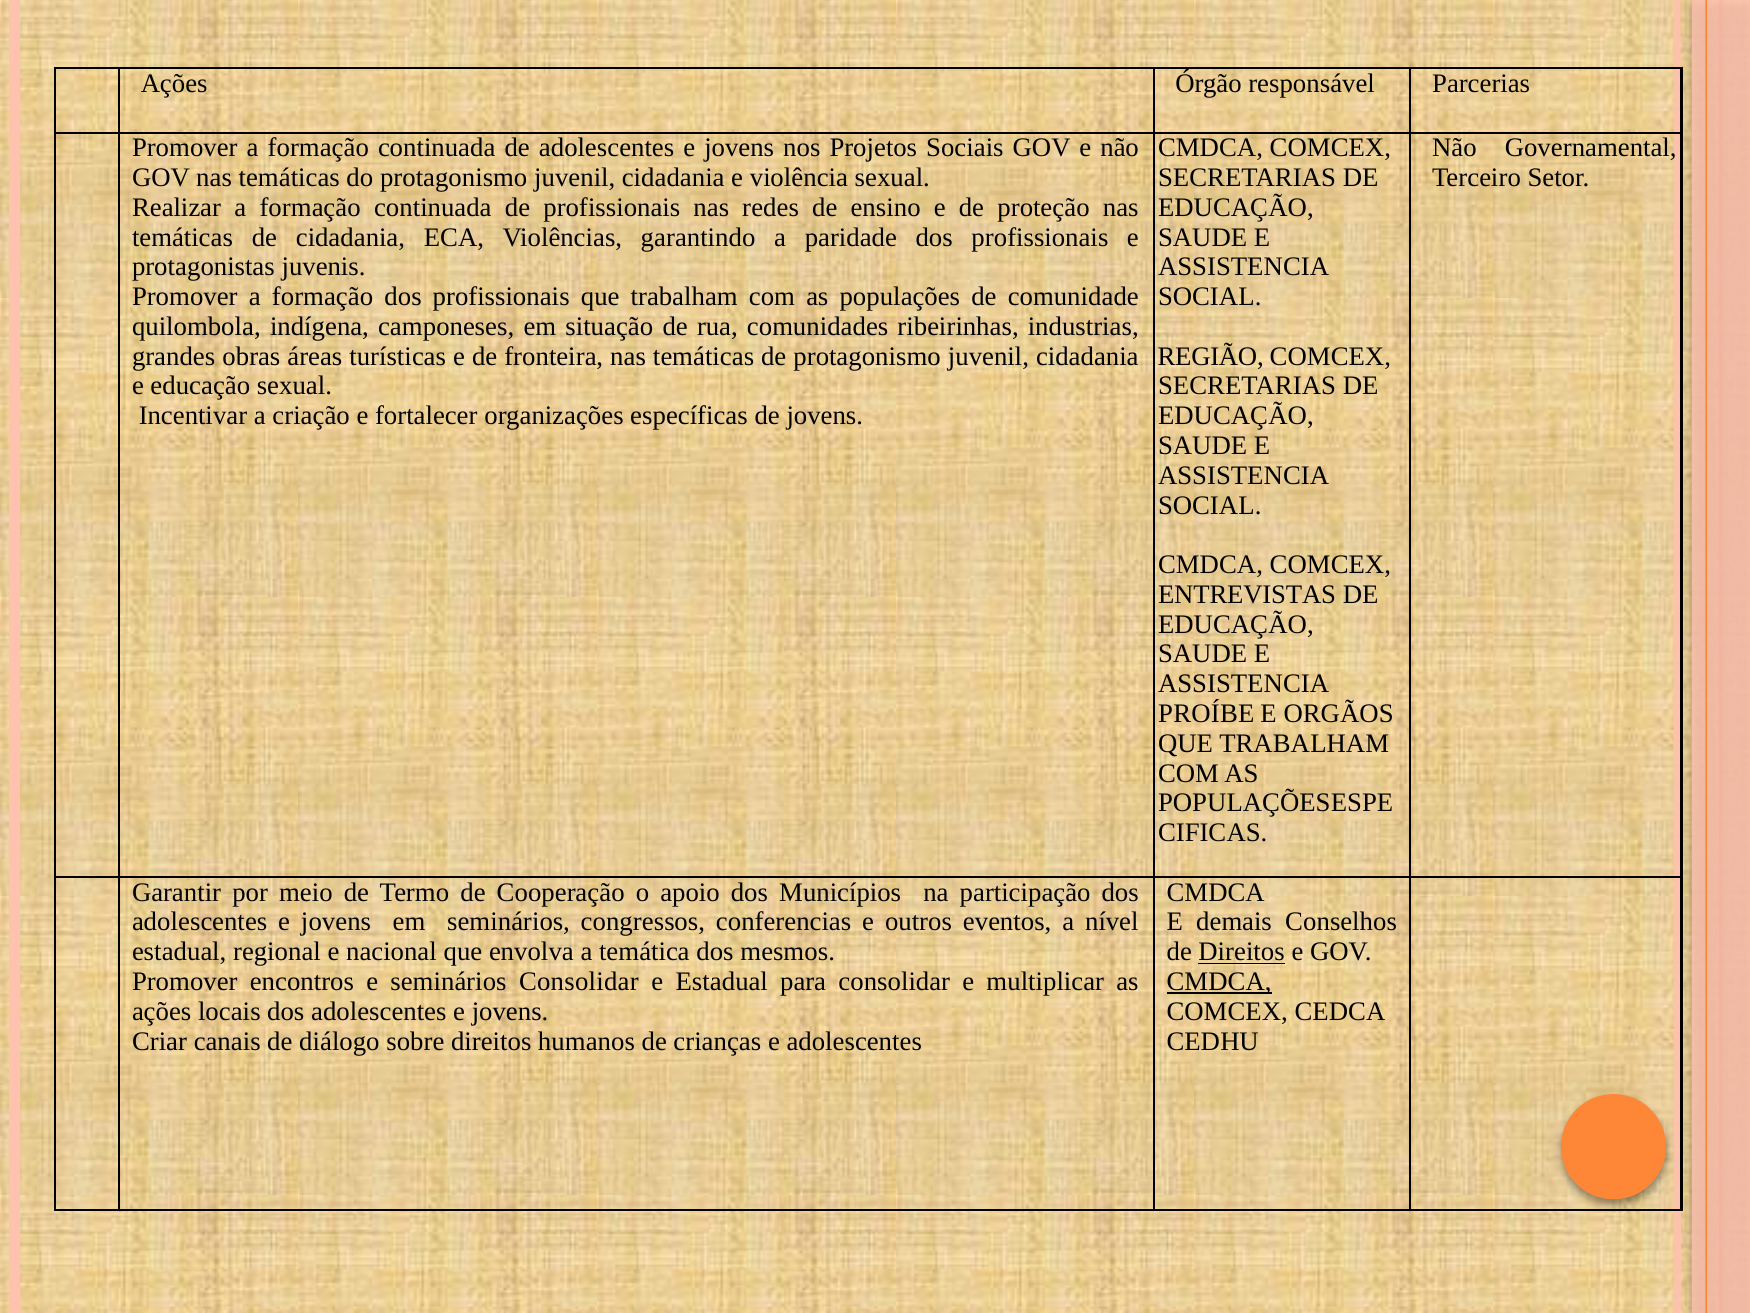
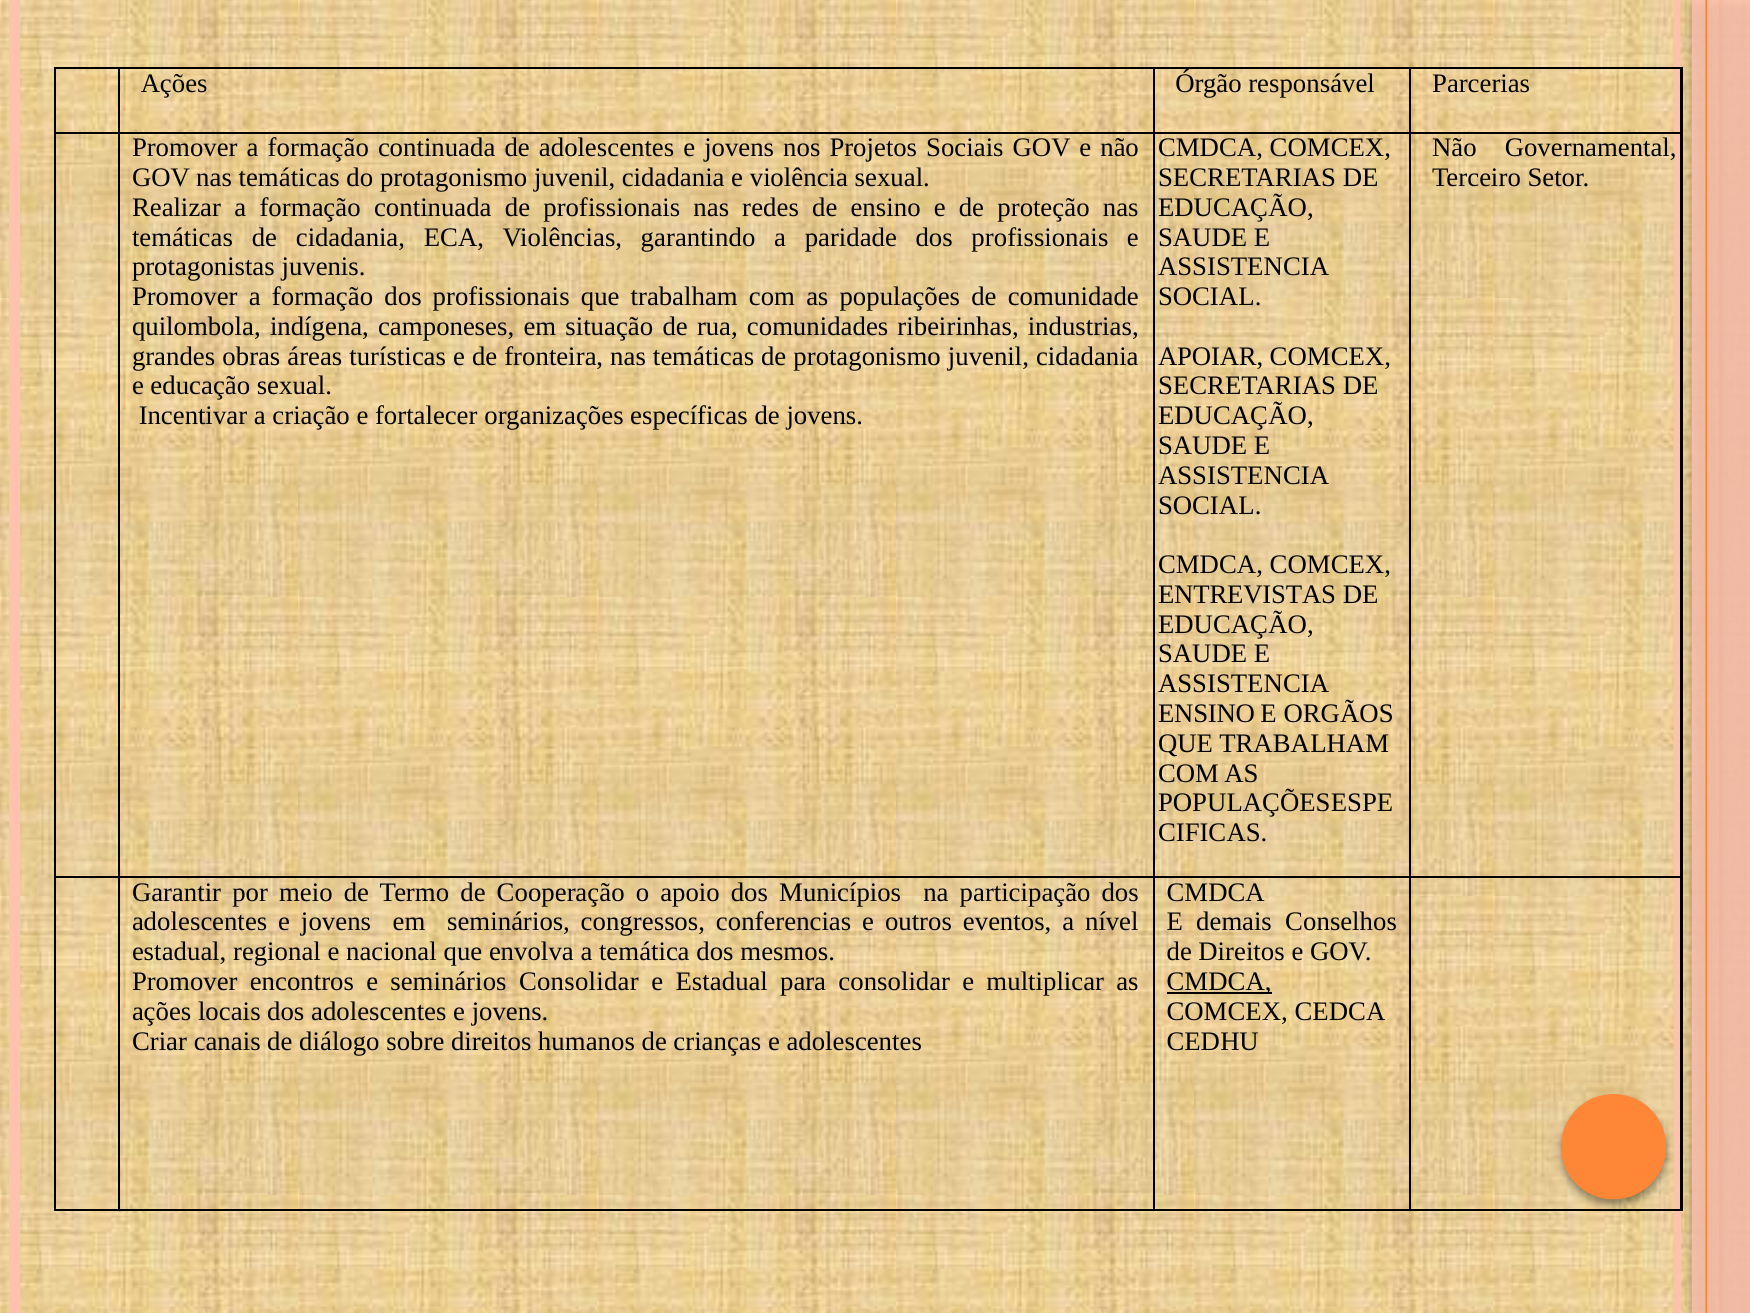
REGIÃO: REGIÃO -> APOIAR (1211, 356)
PROÍBE: PROÍBE -> ENSINO (1207, 713)
Direitos underline: present -> none (1242, 952)
